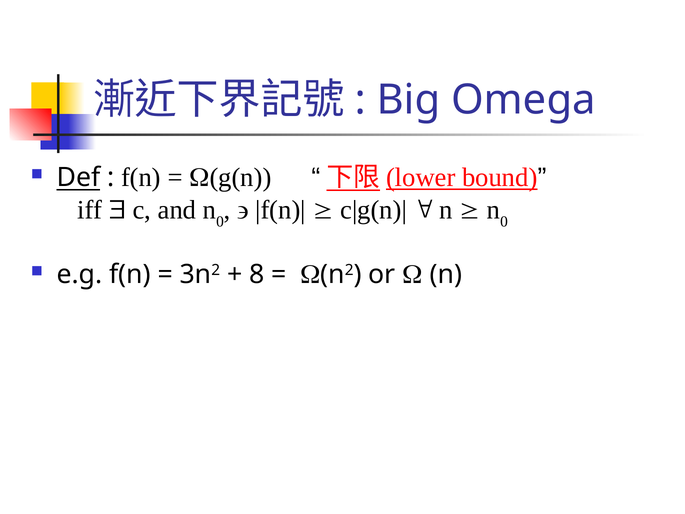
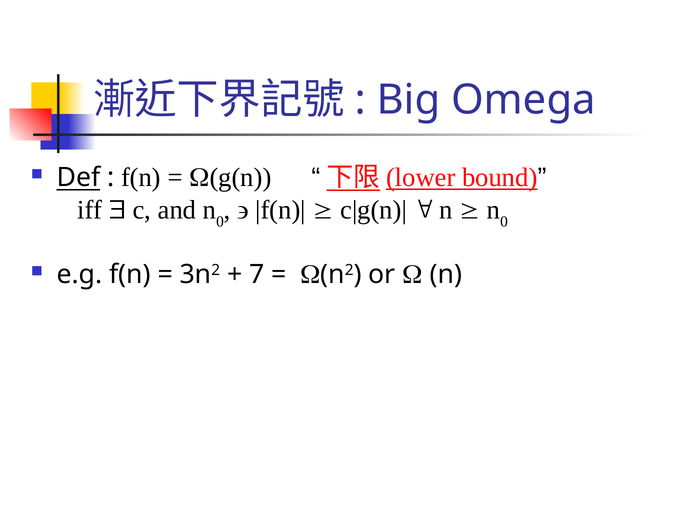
8: 8 -> 7 (257, 274)
